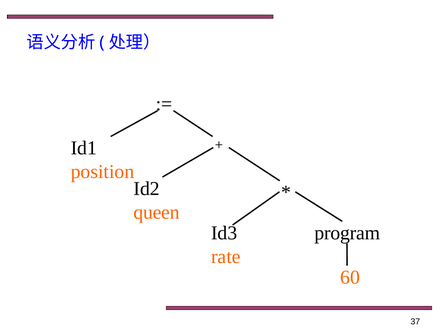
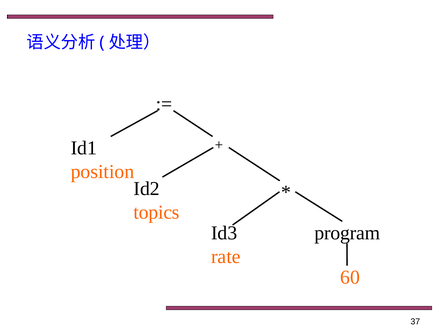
queen: queen -> topics (157, 212)
